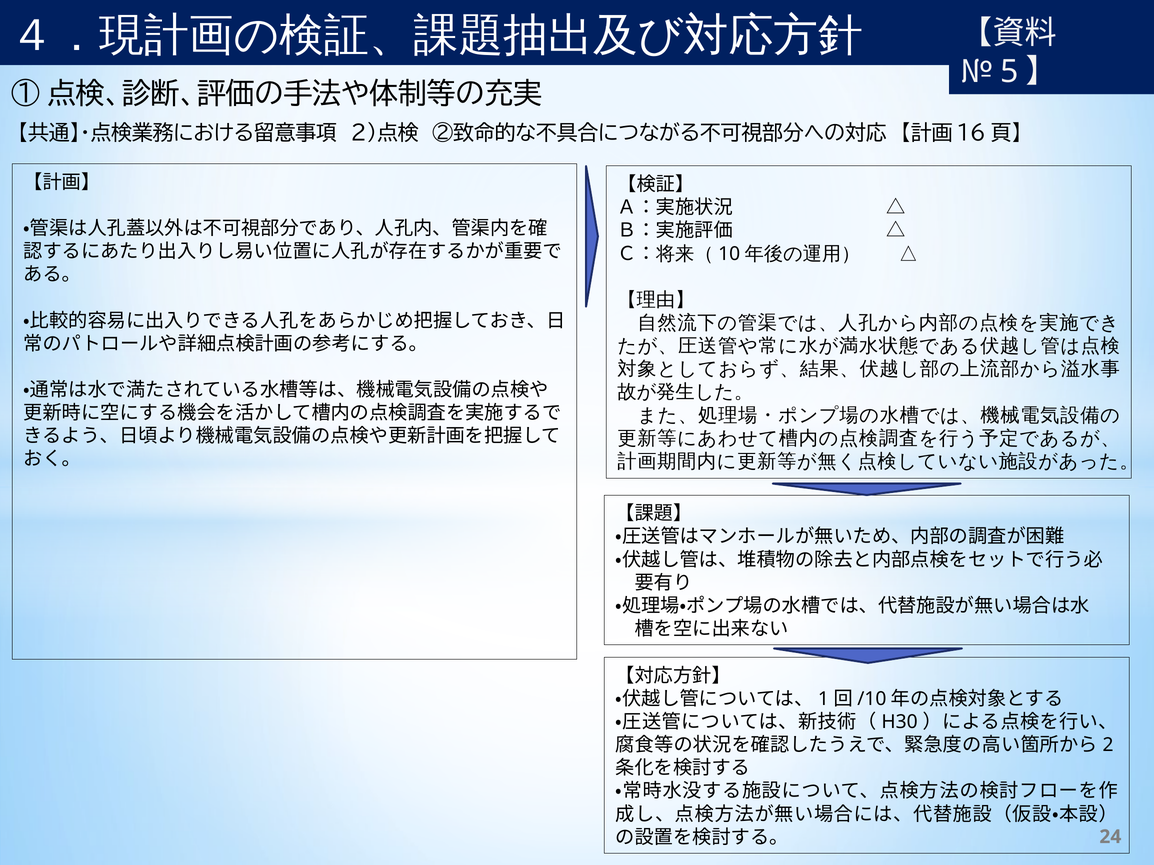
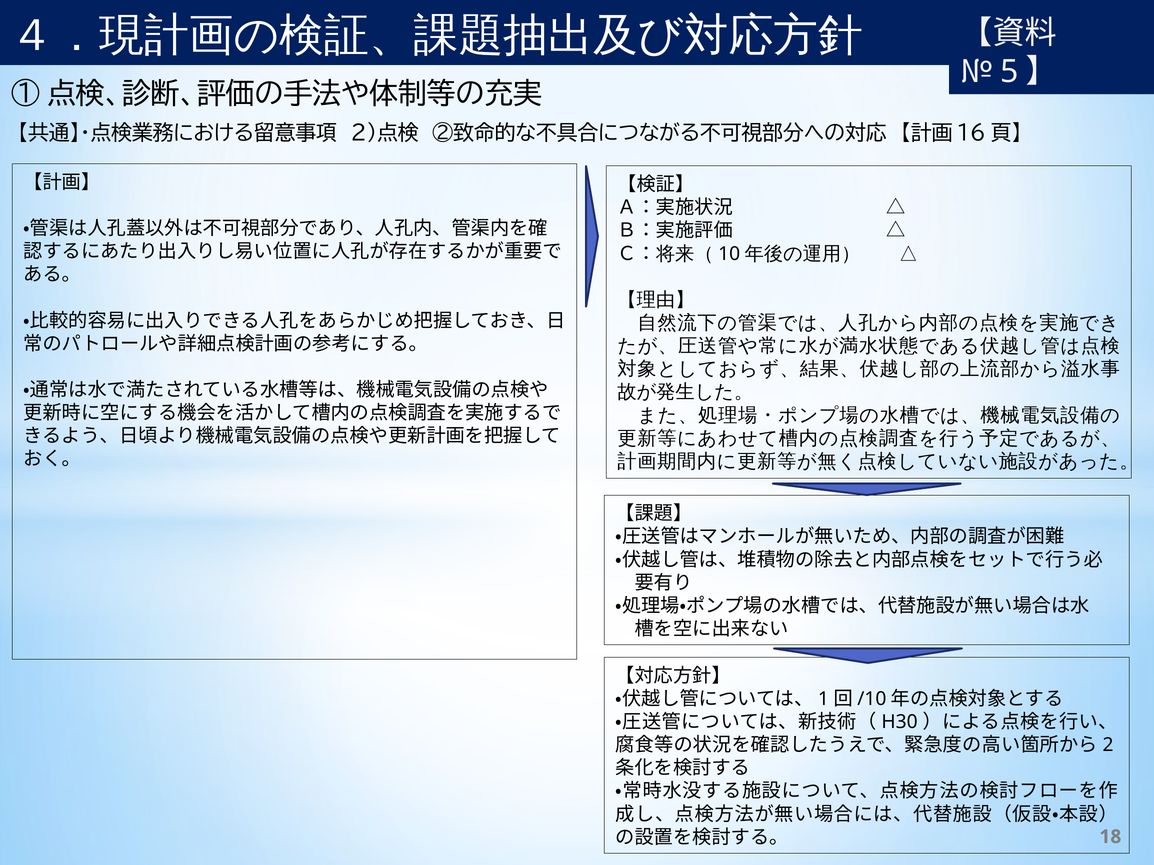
24: 24 -> 18 (1110, 837)
